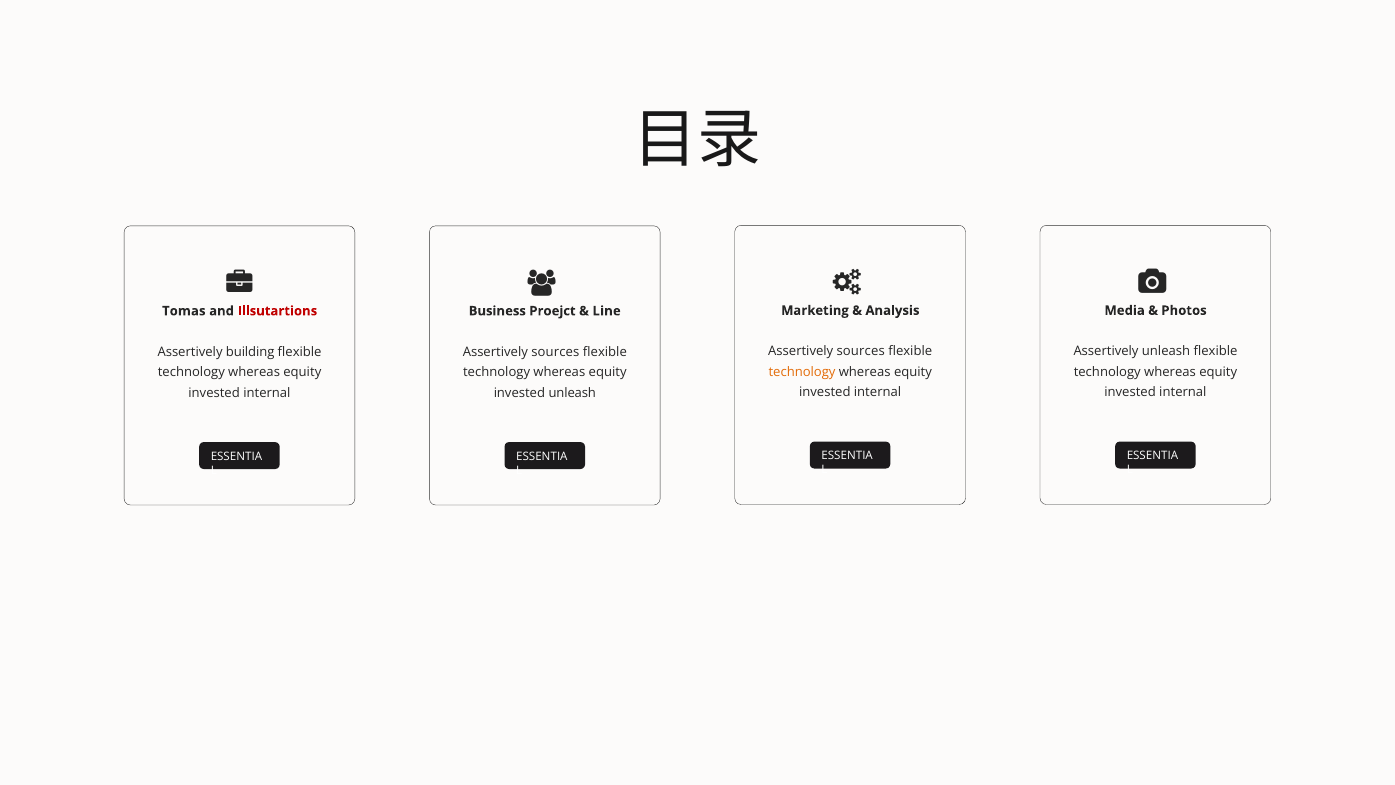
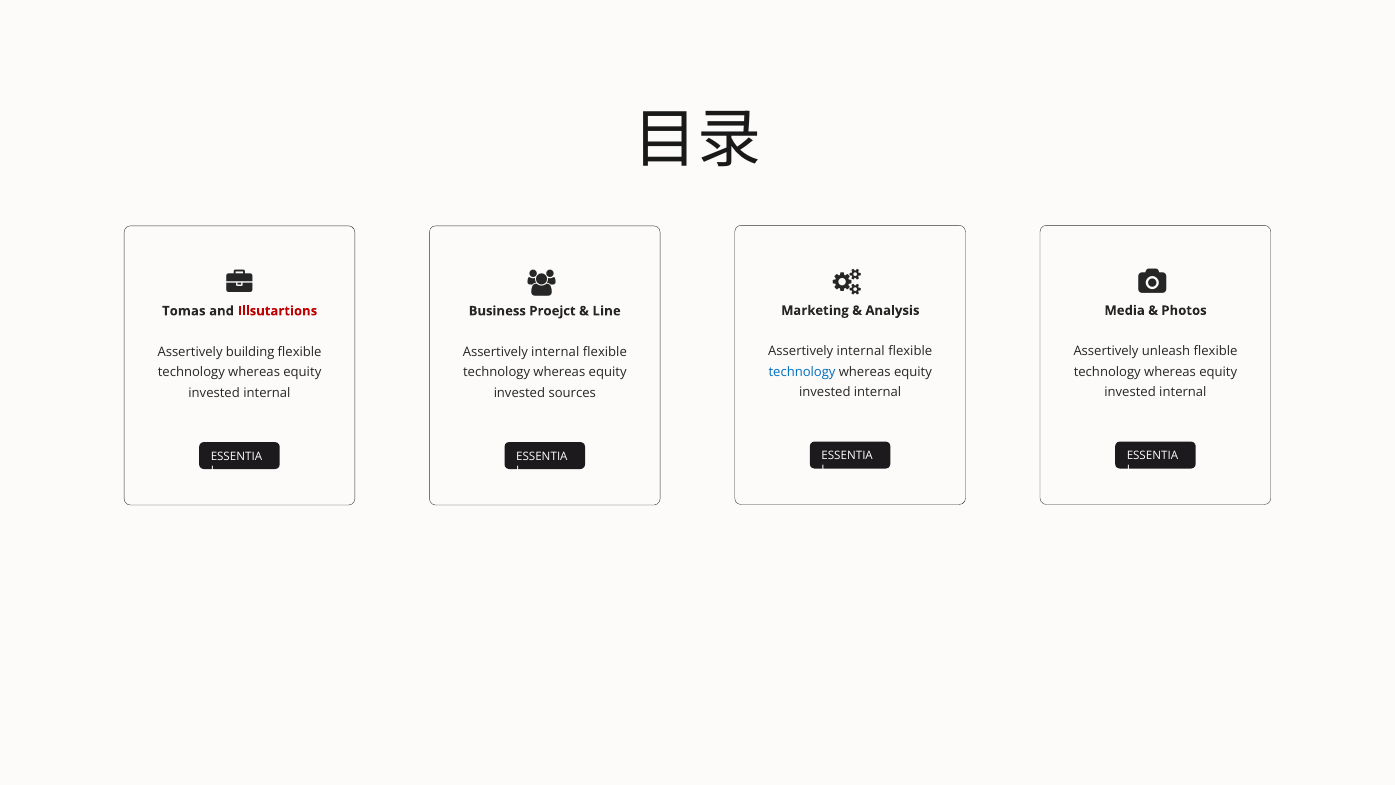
sources: sources -> internal (861, 351)
sources: sources -> internal (555, 352)
technology colour: orange -> blue (802, 372)
invested unleash: unleash -> sources (572, 393)
